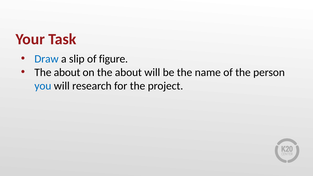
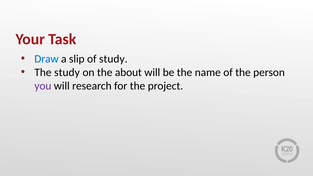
of figure: figure -> study (113, 59)
about: about -> study (67, 72)
you colour: blue -> purple (43, 86)
